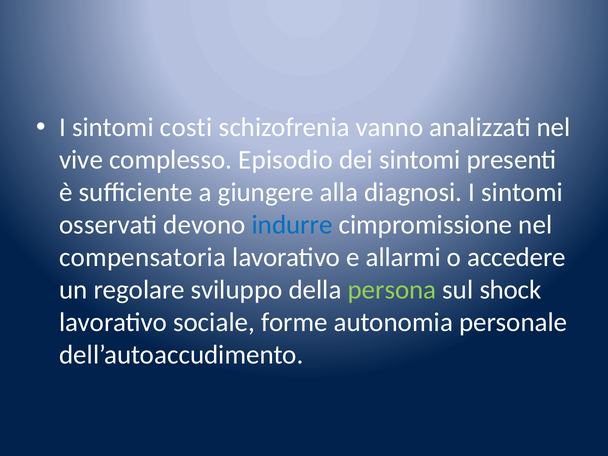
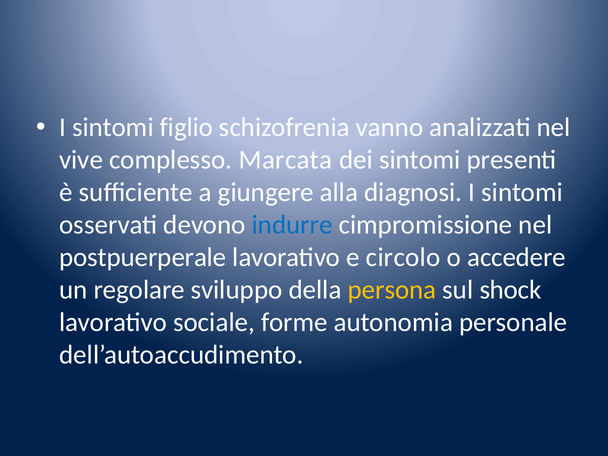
costi: costi -> figlio (186, 128)
Episodio: Episodio -> Marcata (286, 160)
compensatoria: compensatoria -> postpuerperale (143, 257)
allarmi: allarmi -> circolo (403, 257)
persona colour: light green -> yellow (392, 290)
